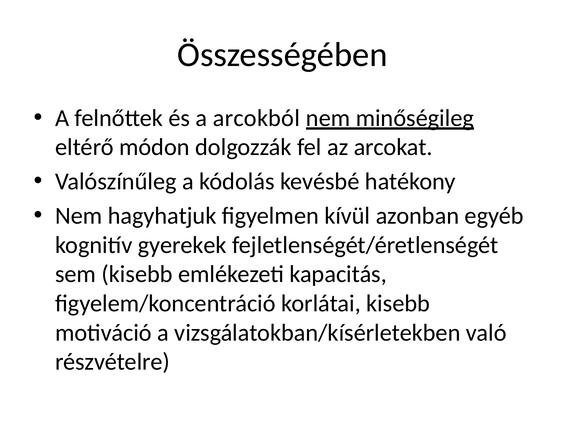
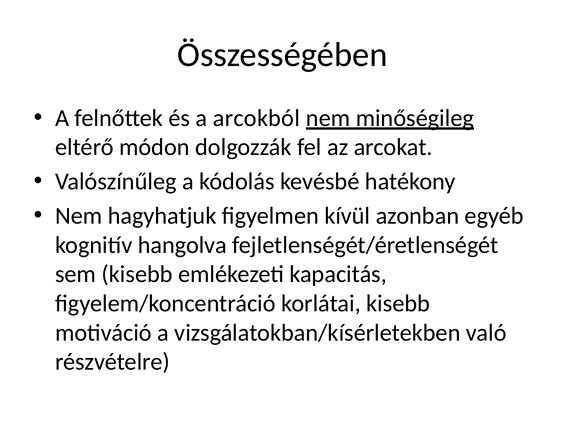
gyerekek: gyerekek -> hangolva (182, 245)
